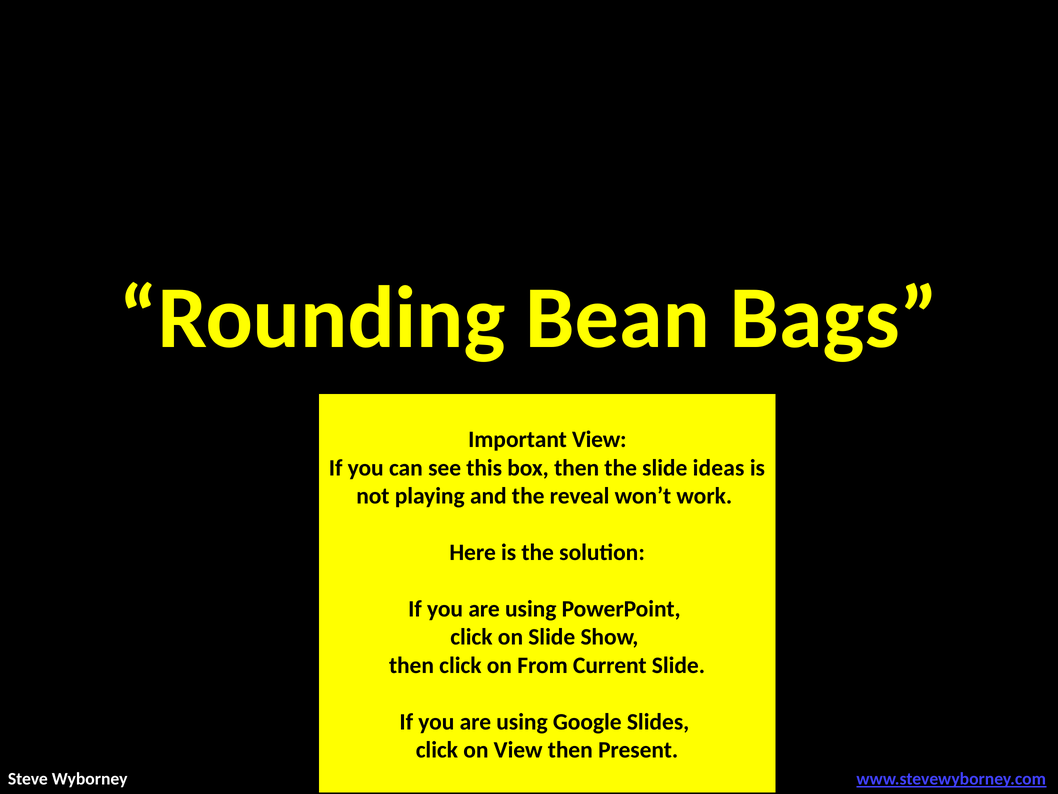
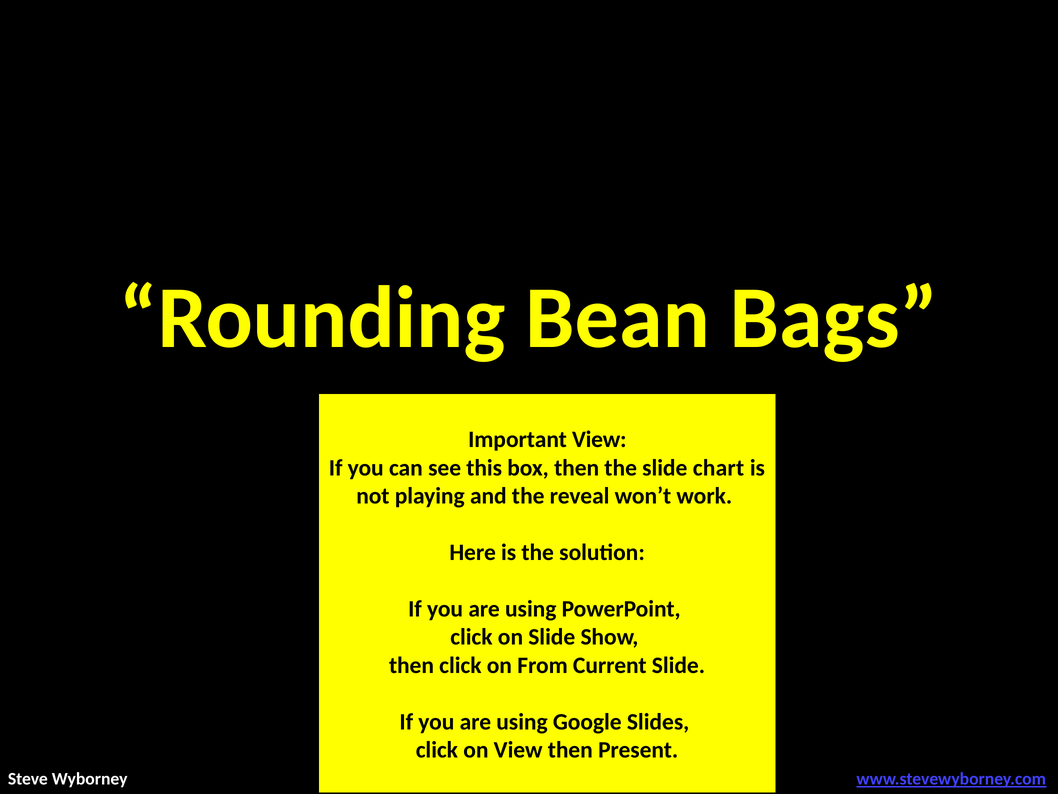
ideas: ideas -> chart (718, 468)
